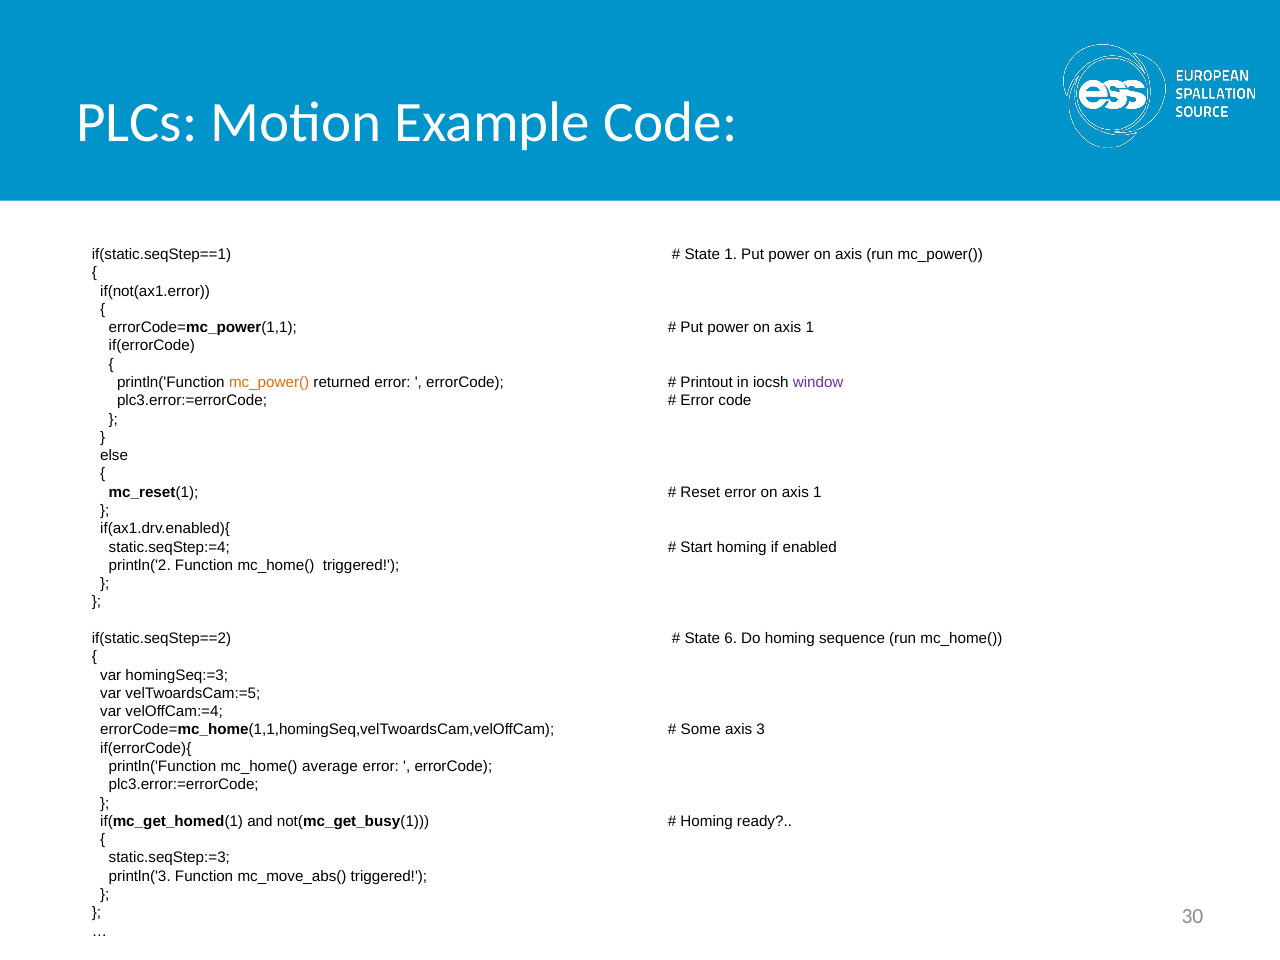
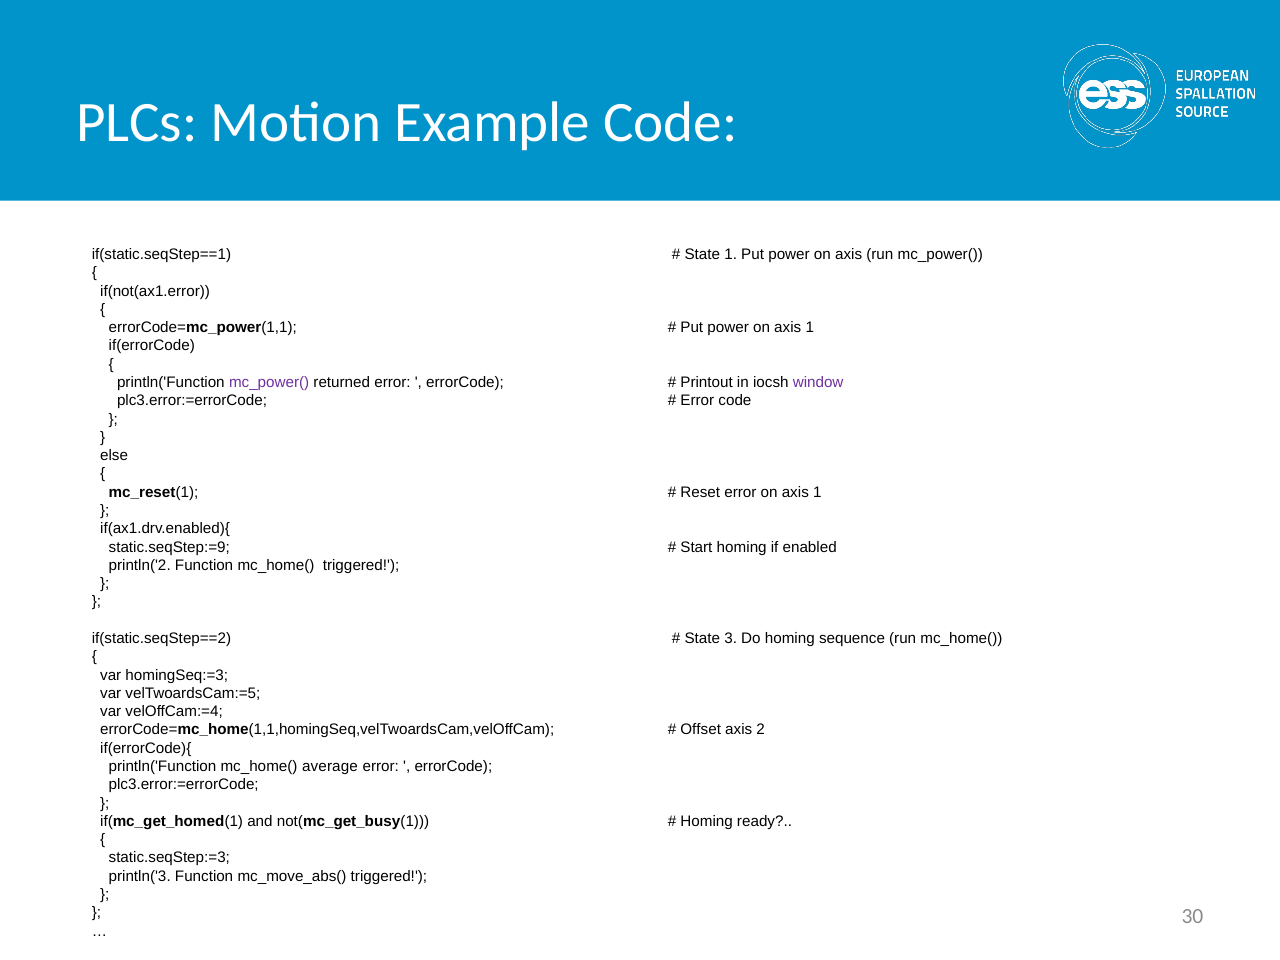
mc_power( colour: orange -> purple (269, 382)
static.seqStep:=4: static.seqStep:=4 -> static.seqStep:=9 (169, 547)
6: 6 -> 3 (731, 638)
Some: Some -> Offset (701, 730)
3: 3 -> 2 (761, 730)
